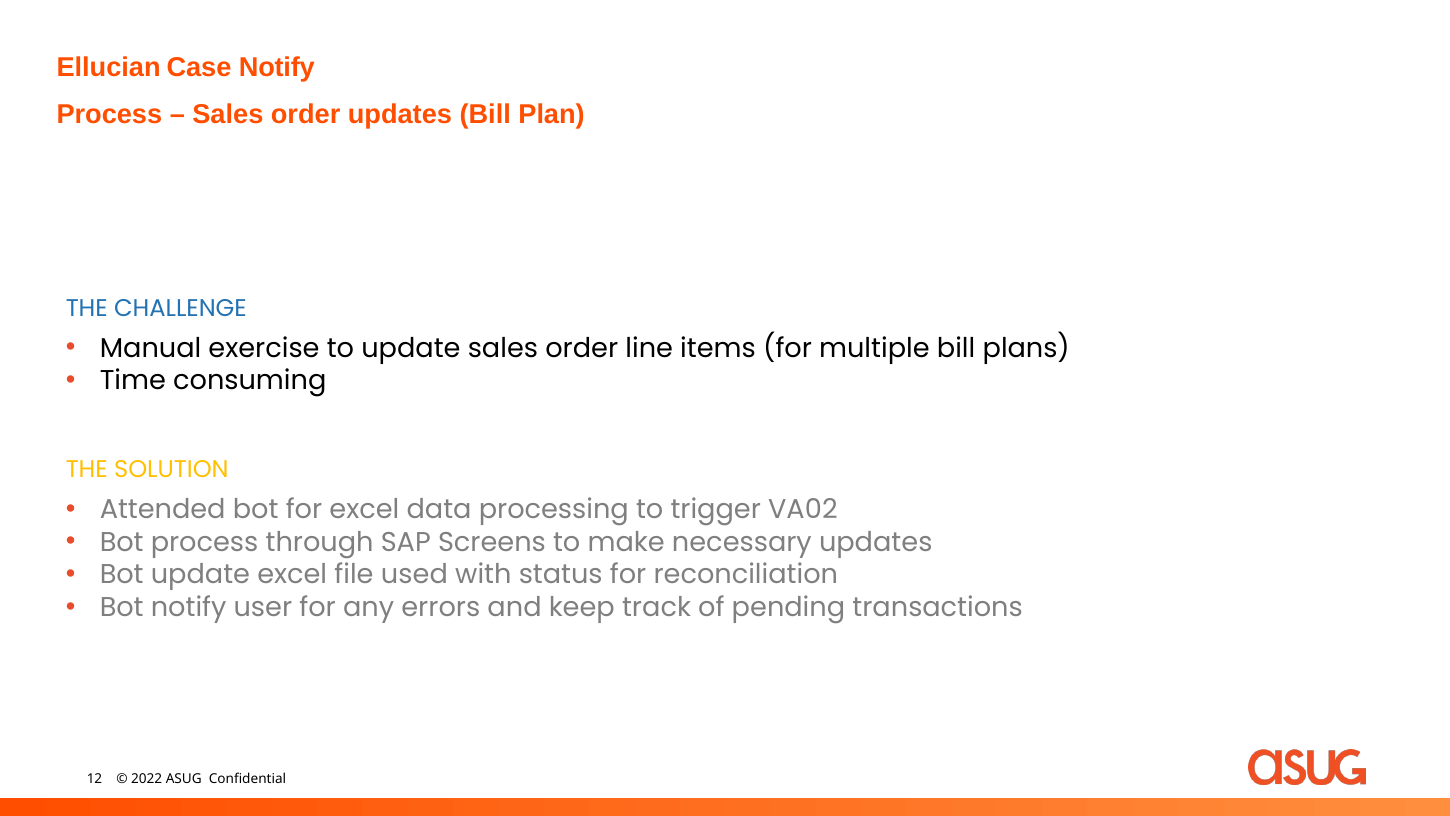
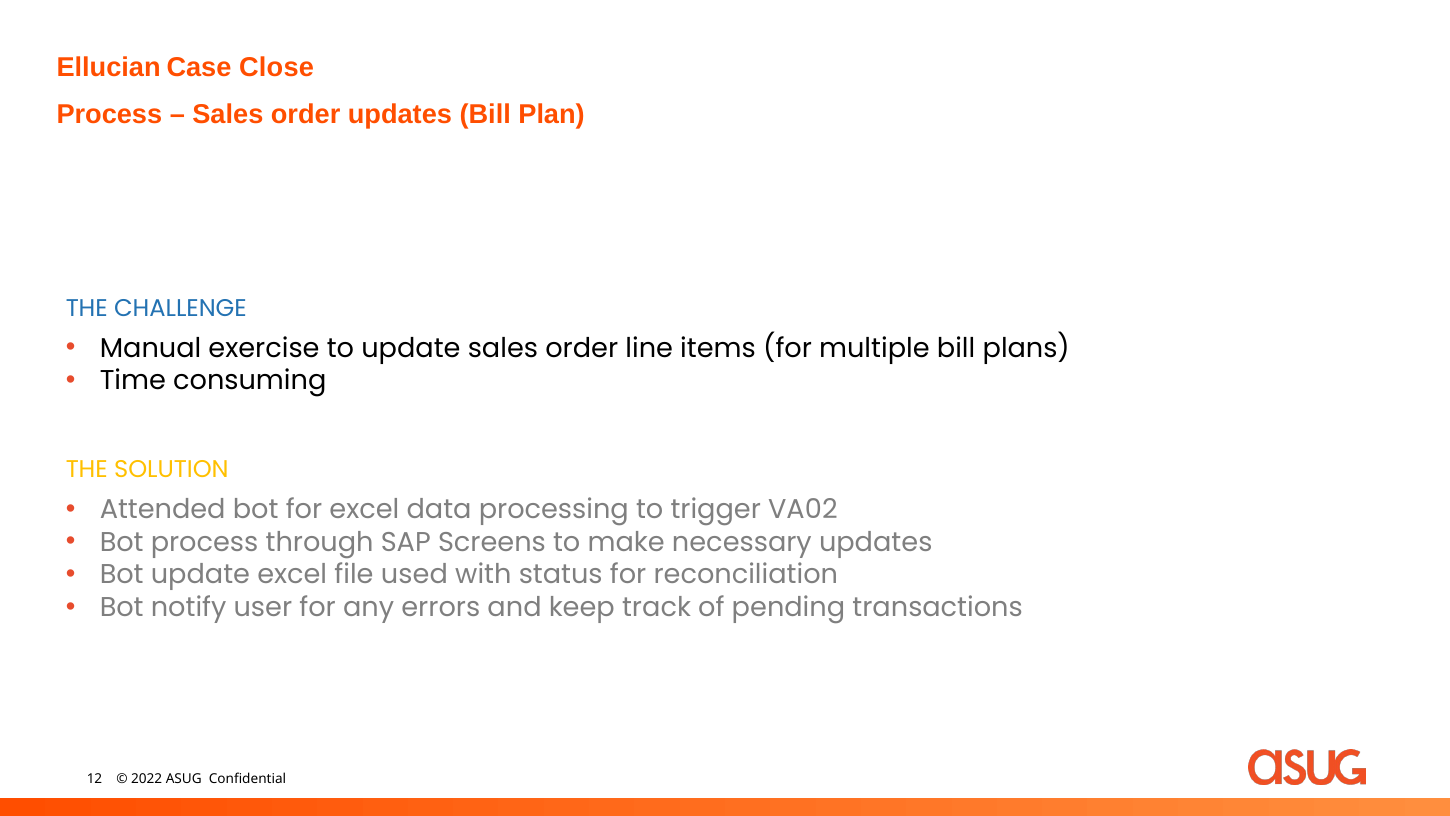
Case Notify: Notify -> Close (277, 68)
